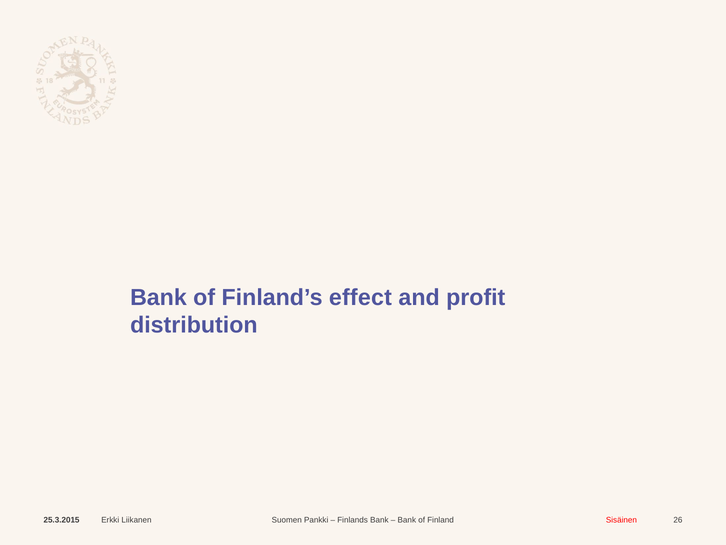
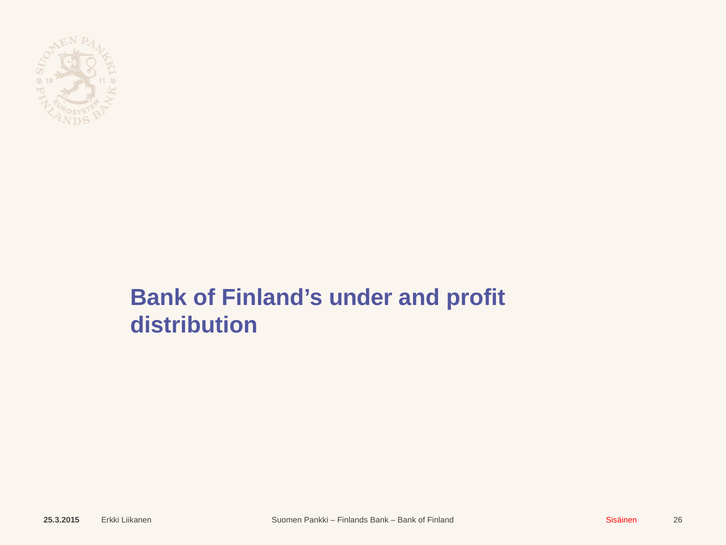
effect: effect -> under (361, 297)
